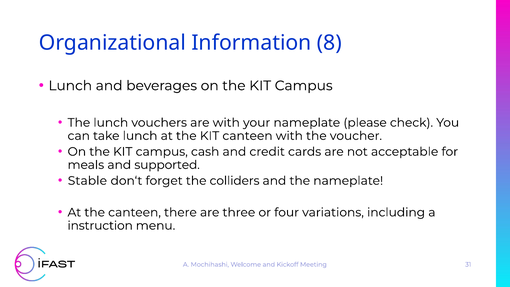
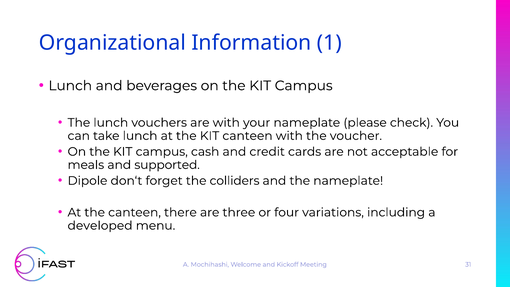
8: 8 -> 1 (329, 43)
Stable: Stable -> Dipole (87, 181)
instruction: instruction -> developed (100, 226)
